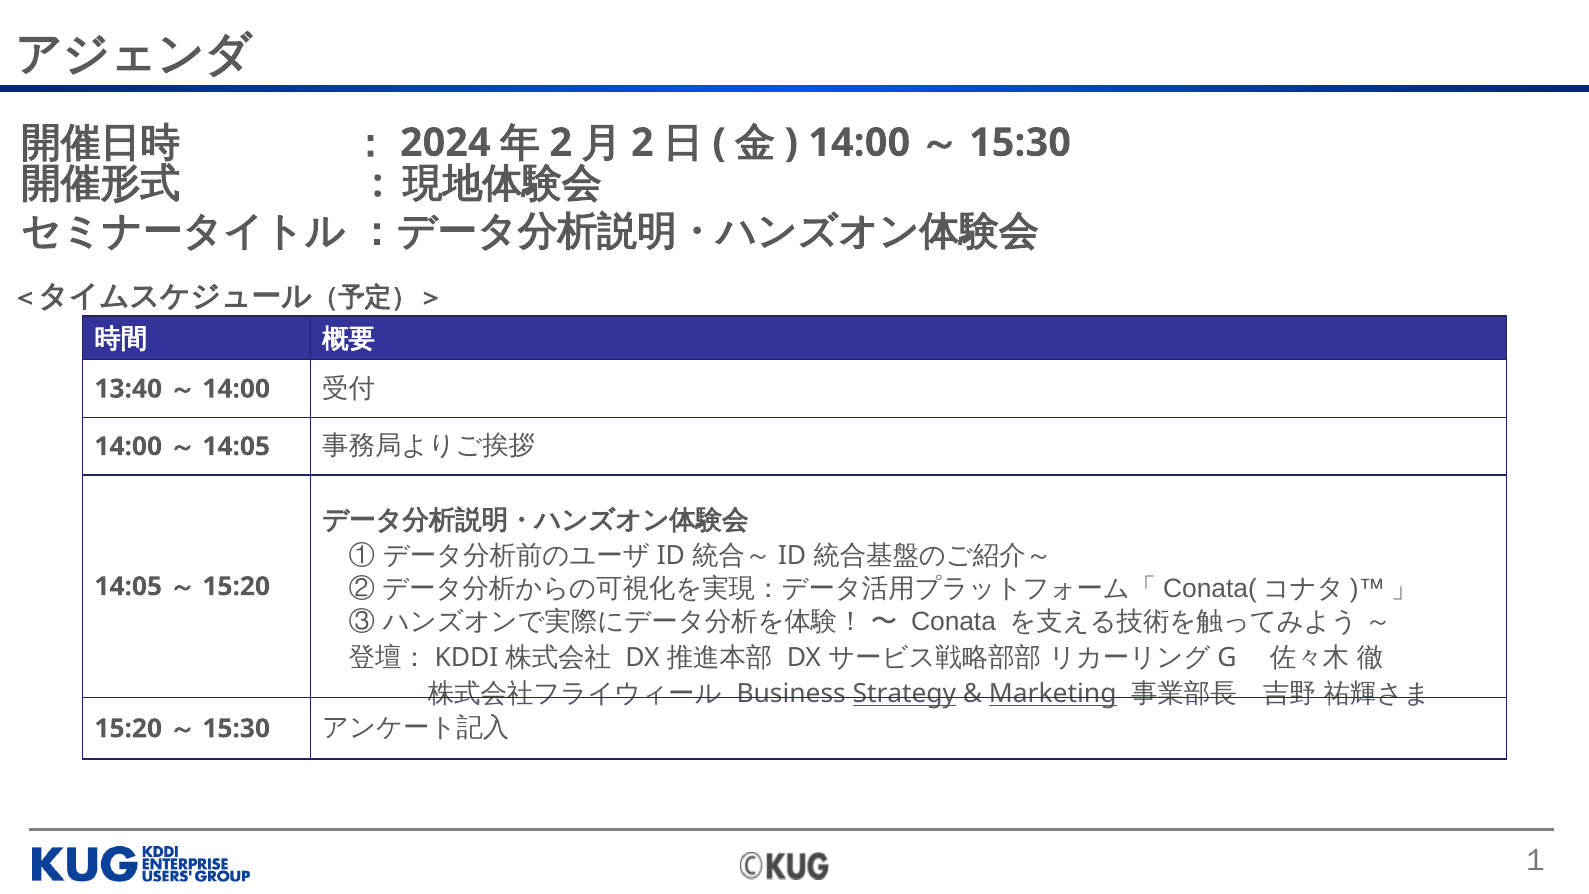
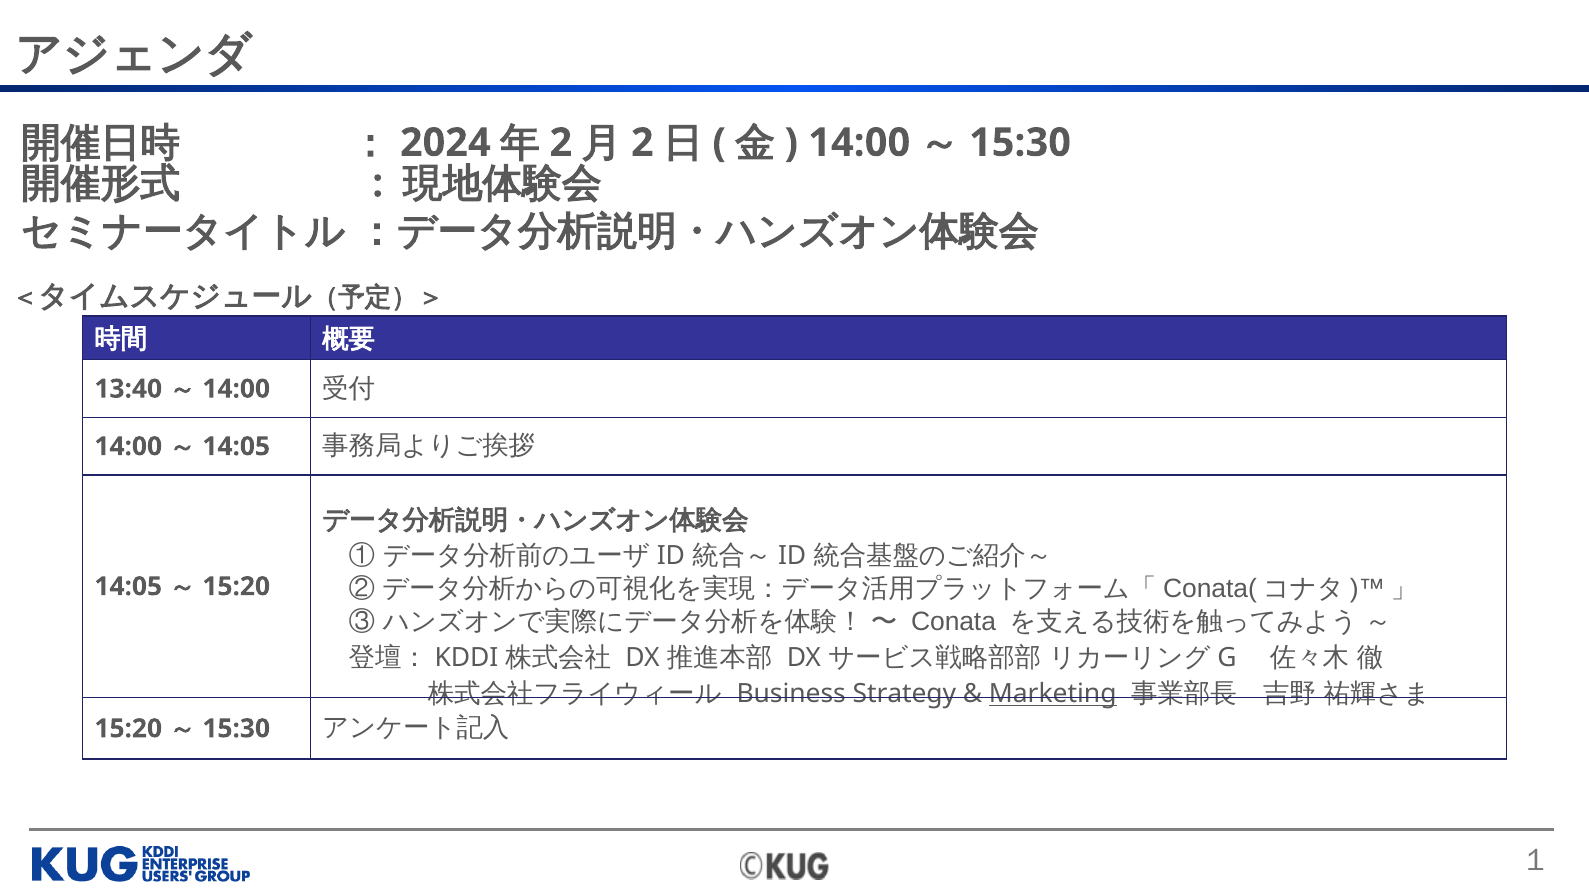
Strategy underline: present -> none (904, 694)
